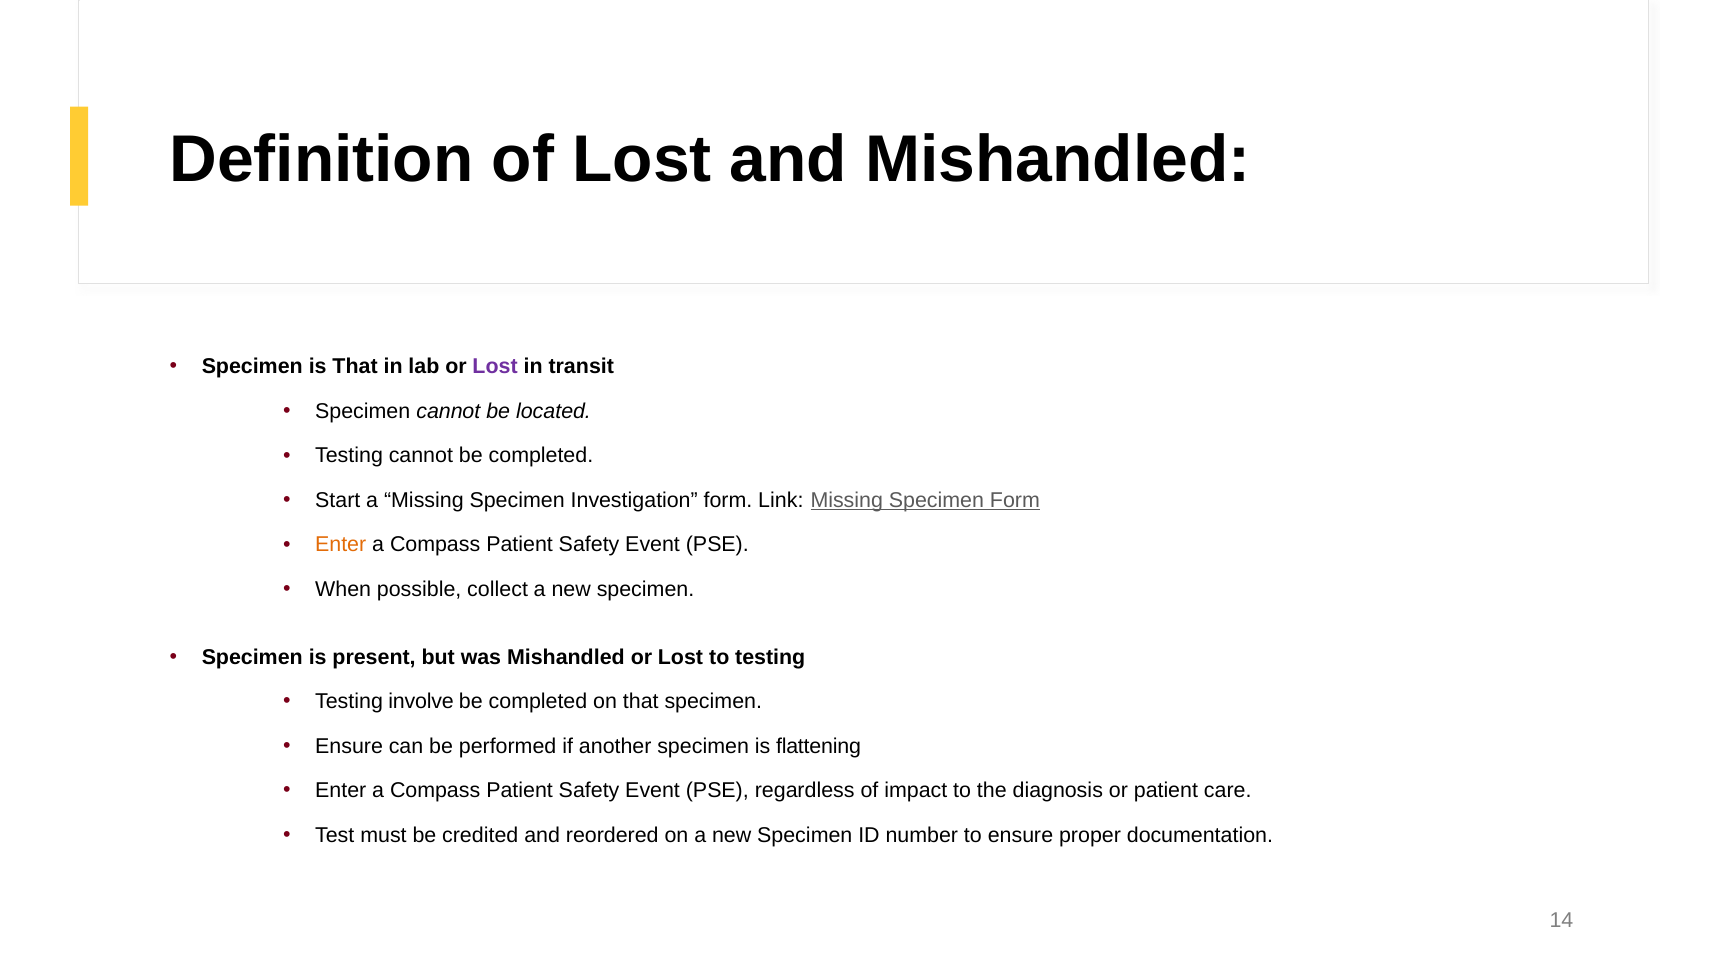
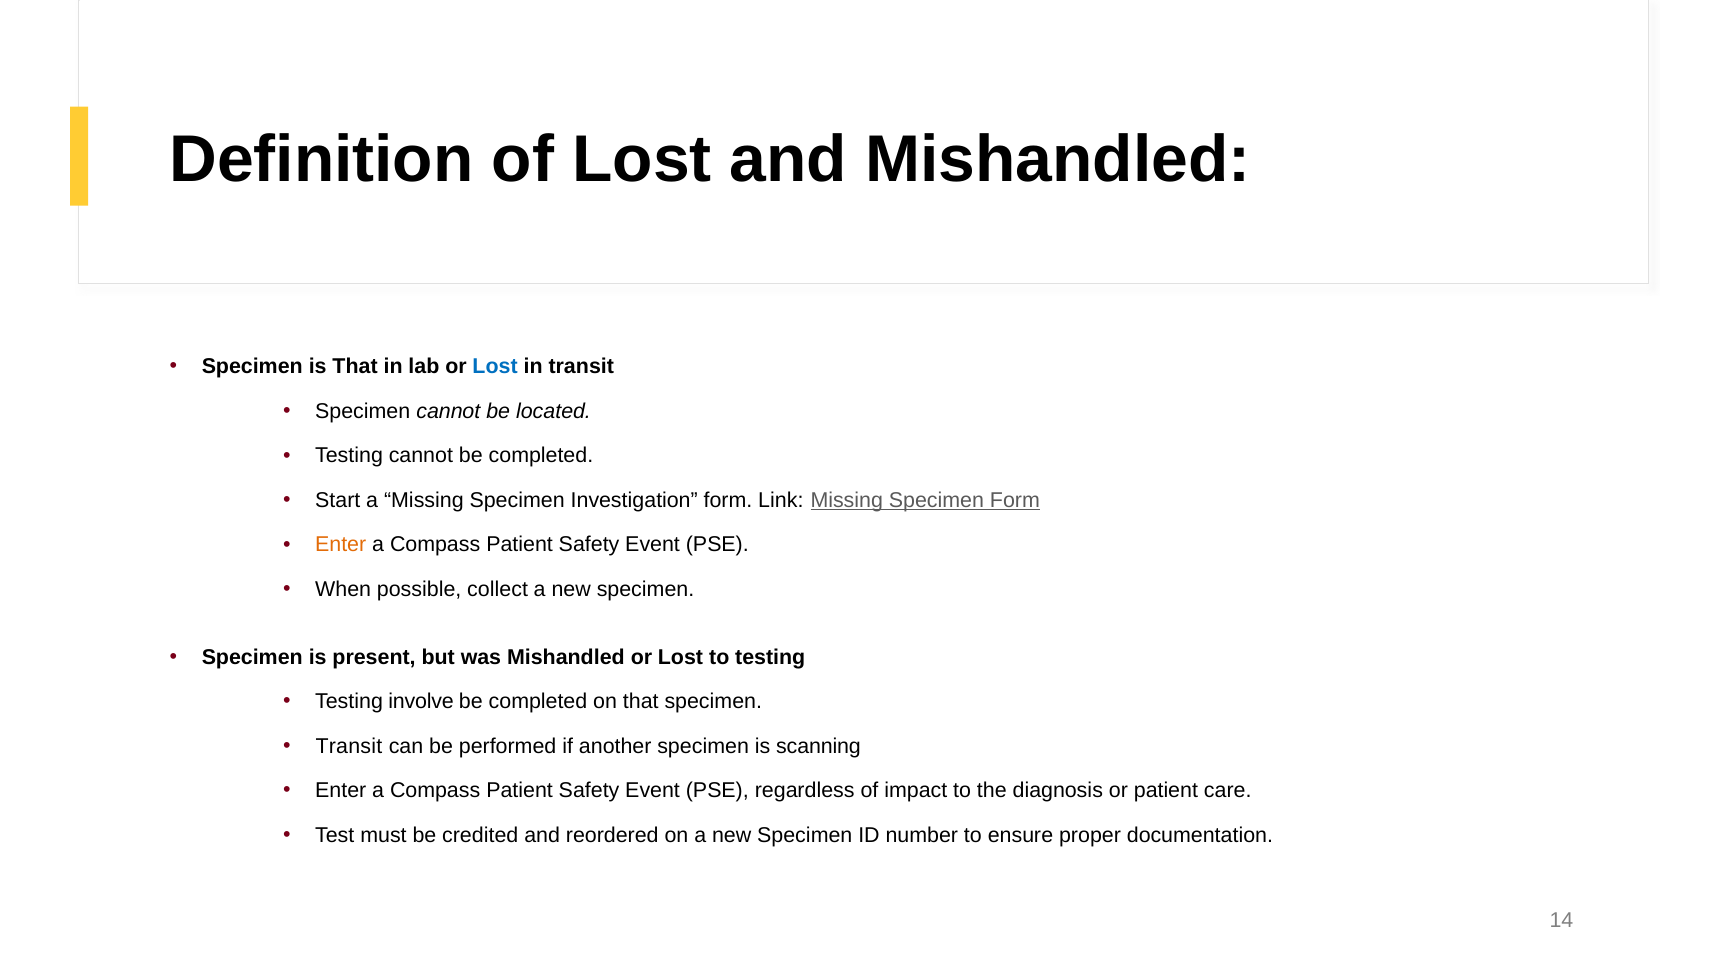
Lost colour: purple -> blue (495, 367)
Ensure: Ensure -> Transit (349, 746)
flattening: flattening -> scanning (818, 746)
